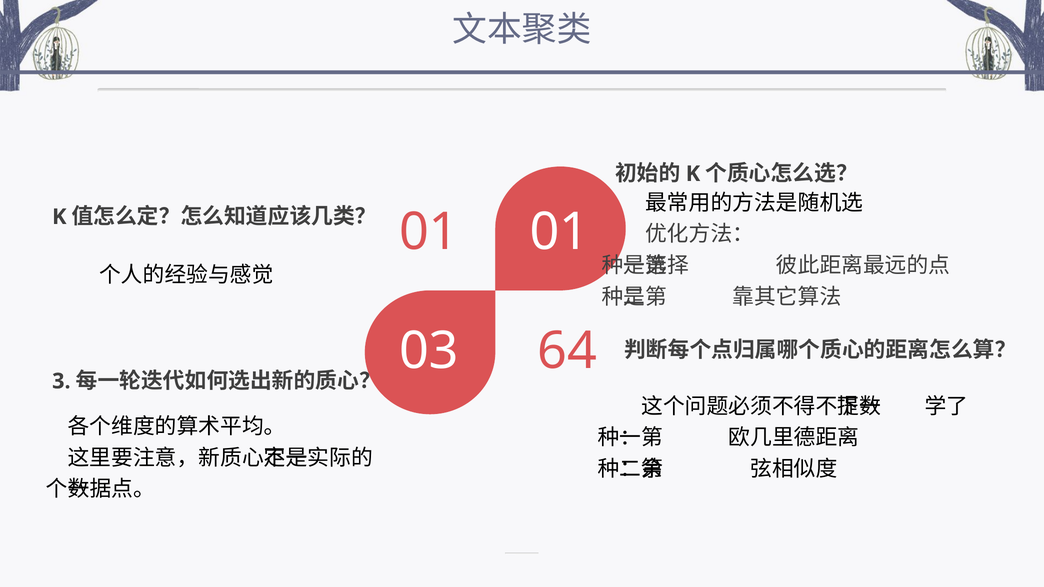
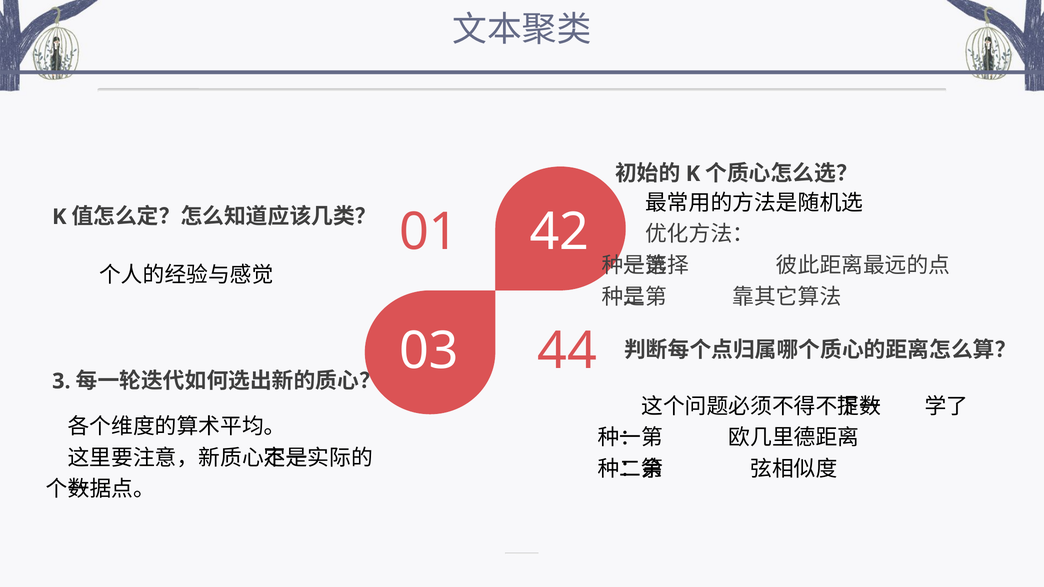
01 01: 01 -> 42 (559, 232)
64: 64 -> 44 (567, 351)
